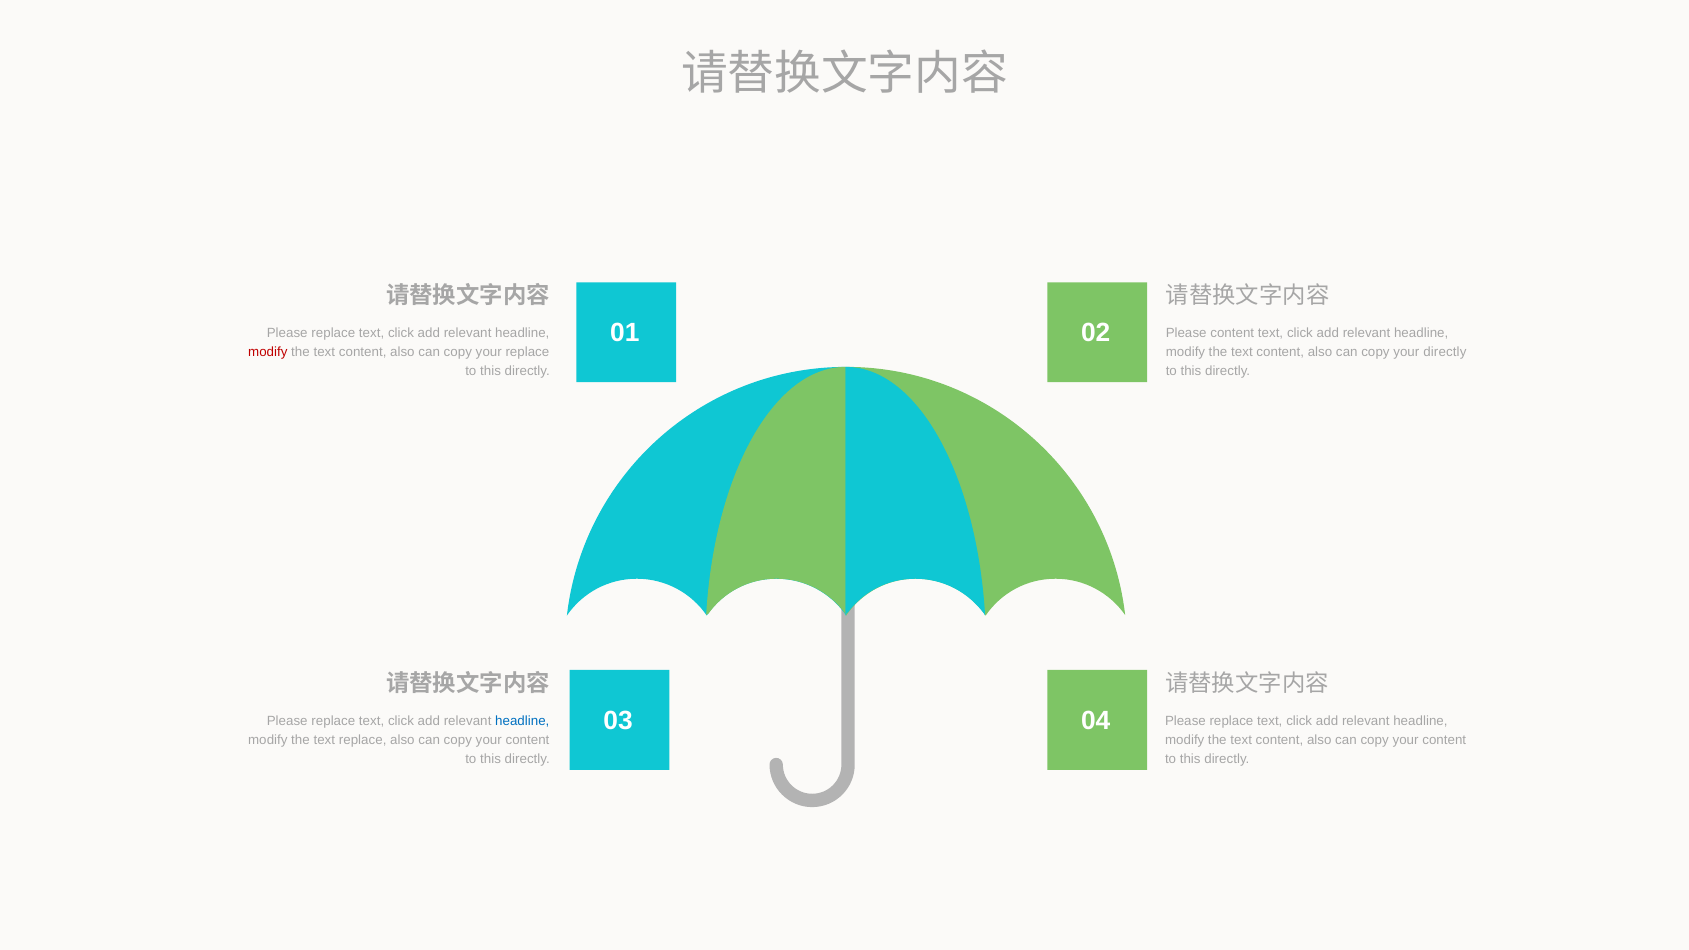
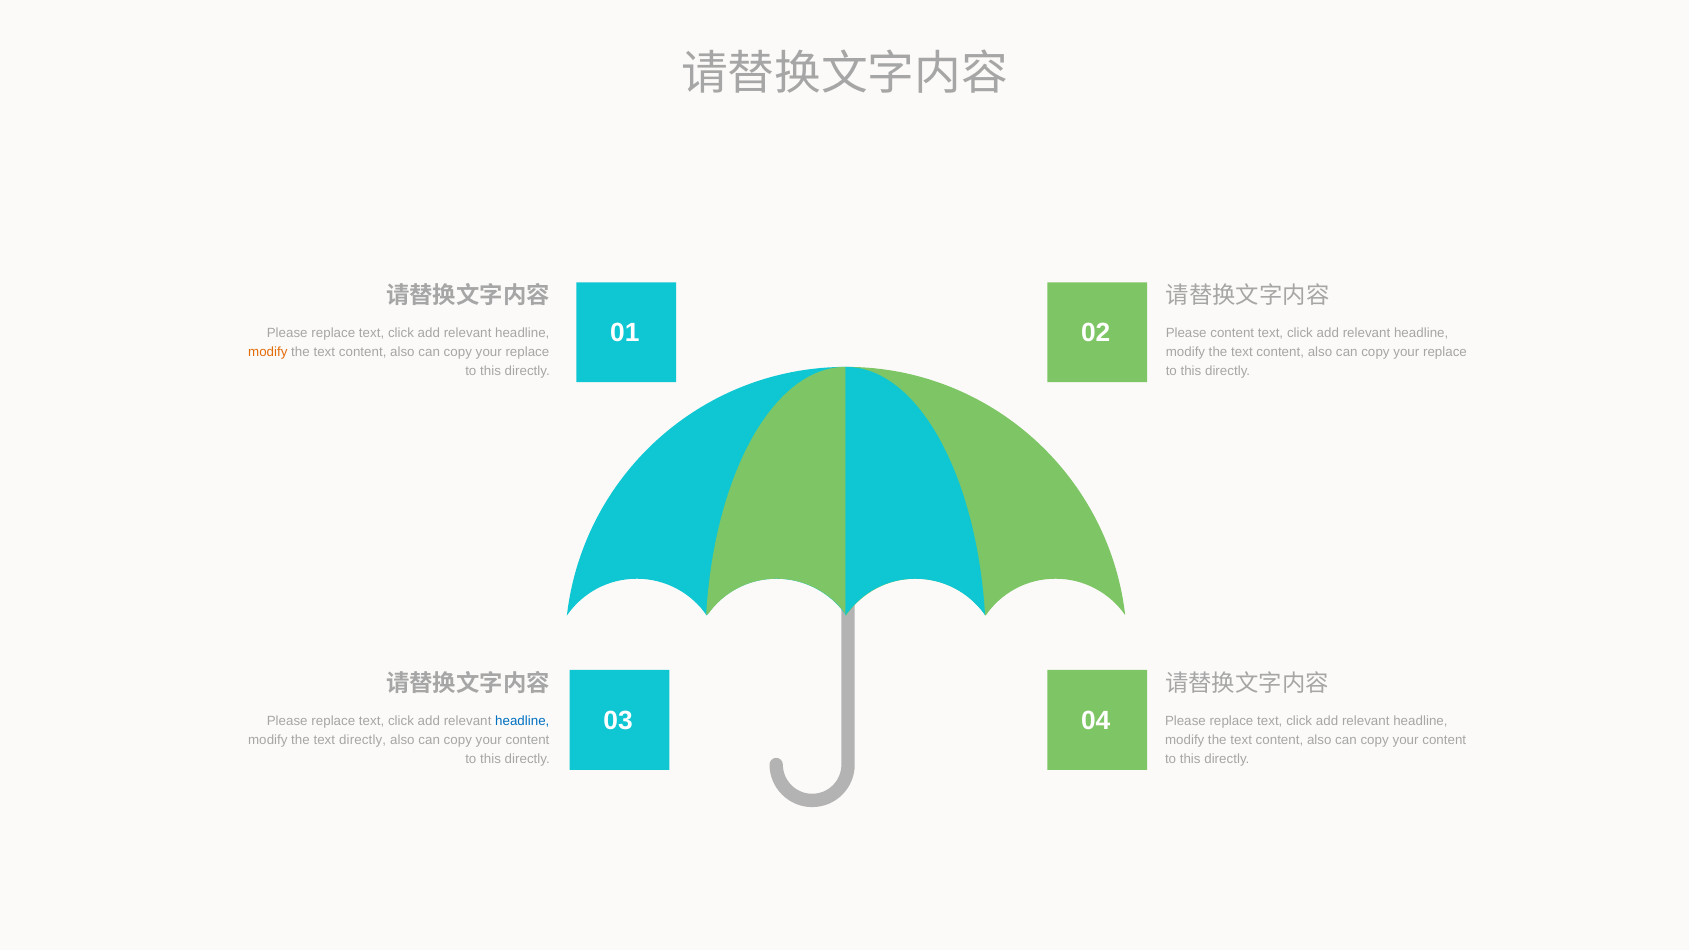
modify colour: red -> orange (268, 352)
directly: directly -> replace (1445, 352)
text replace: replace -> directly (363, 740)
